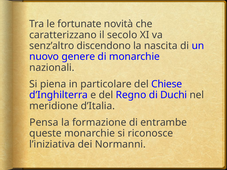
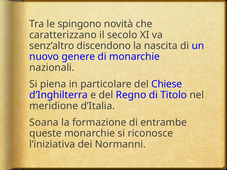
fortunate: fortunate -> spingono (79, 24)
Duchi: Duchi -> Titolo (174, 95)
Pensa: Pensa -> Soana (44, 123)
